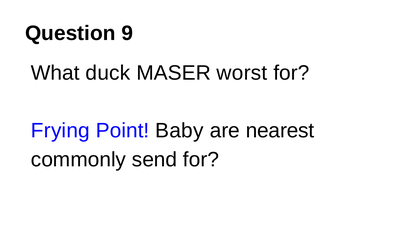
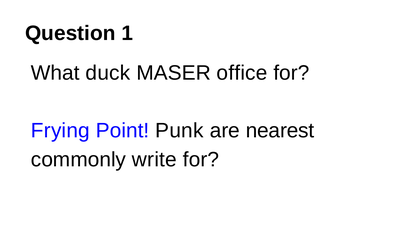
9: 9 -> 1 (127, 33)
worst: worst -> office (242, 73)
Baby: Baby -> Punk (179, 131)
send: send -> write (154, 160)
